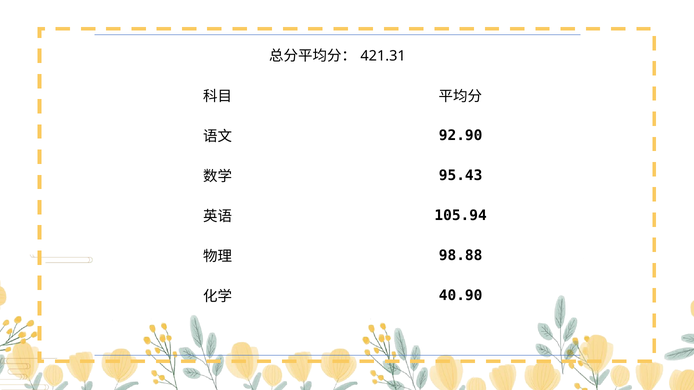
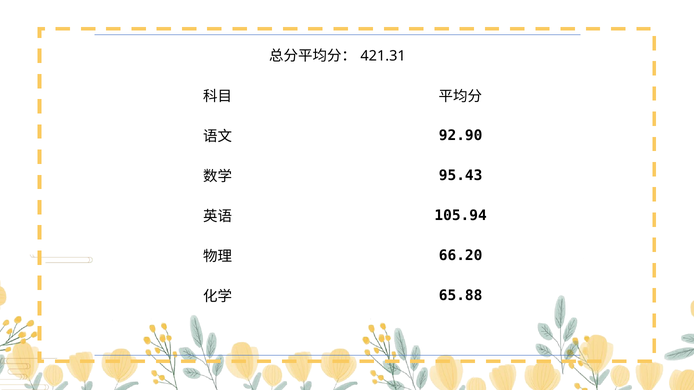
98.88: 98.88 -> 66.20 (461, 256)
40.90: 40.90 -> 65.88 (461, 296)
